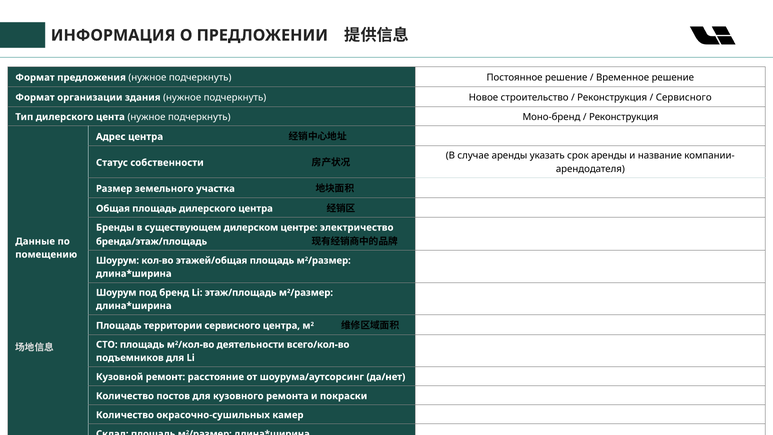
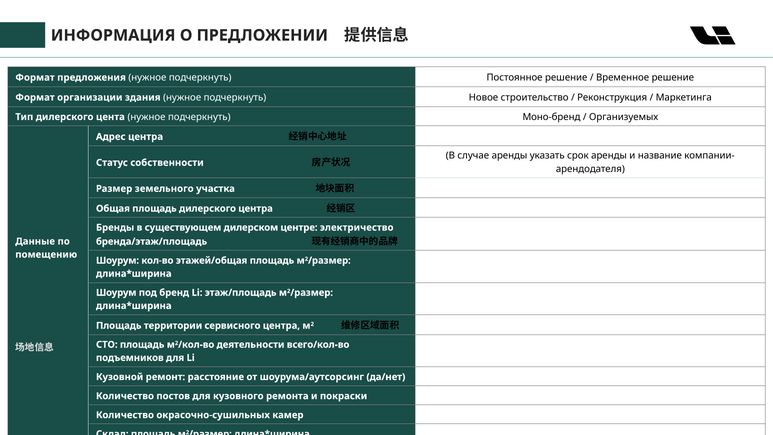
Сервисного: Сервисного -> Маркетинга (684, 97)
Реконструкция: Реконструкция -> Организуемых (624, 117)
